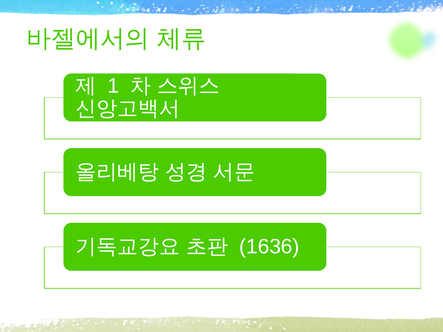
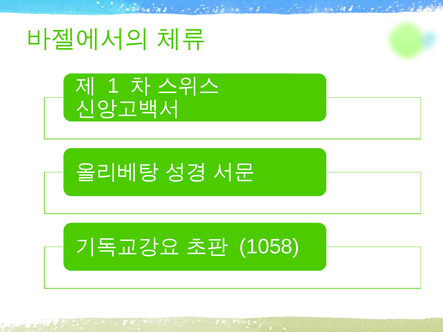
1636: 1636 -> 1058 (269, 247)
